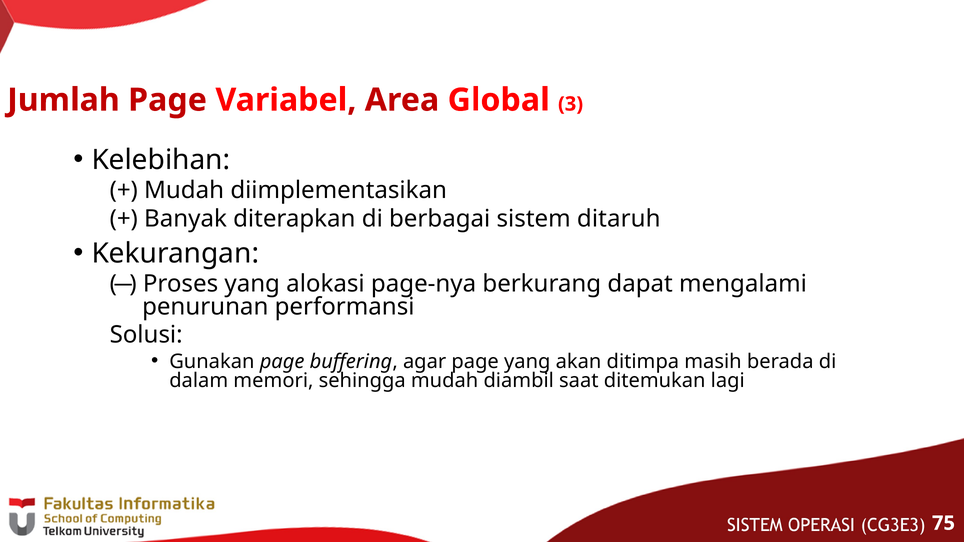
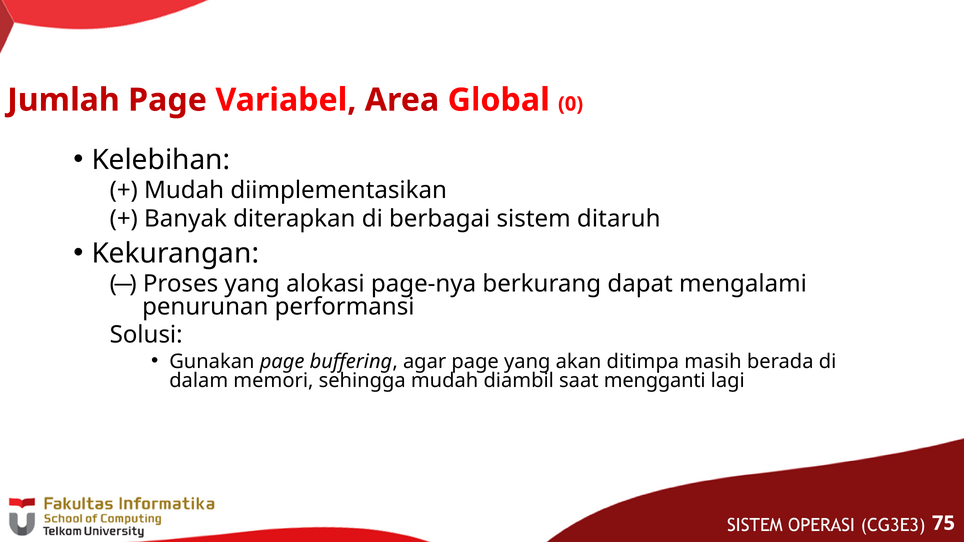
3: 3 -> 0 (571, 104)
ditemukan: ditemukan -> mengganti (655, 381)
